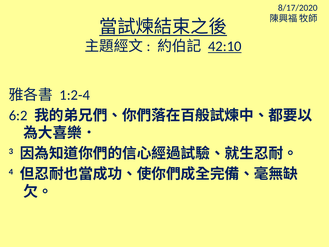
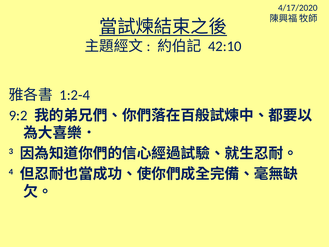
8/17/2020: 8/17/2020 -> 4/17/2020 (298, 8)
42:10 underline: present -> none (225, 46)
6:2: 6:2 -> 9:2 (18, 115)
